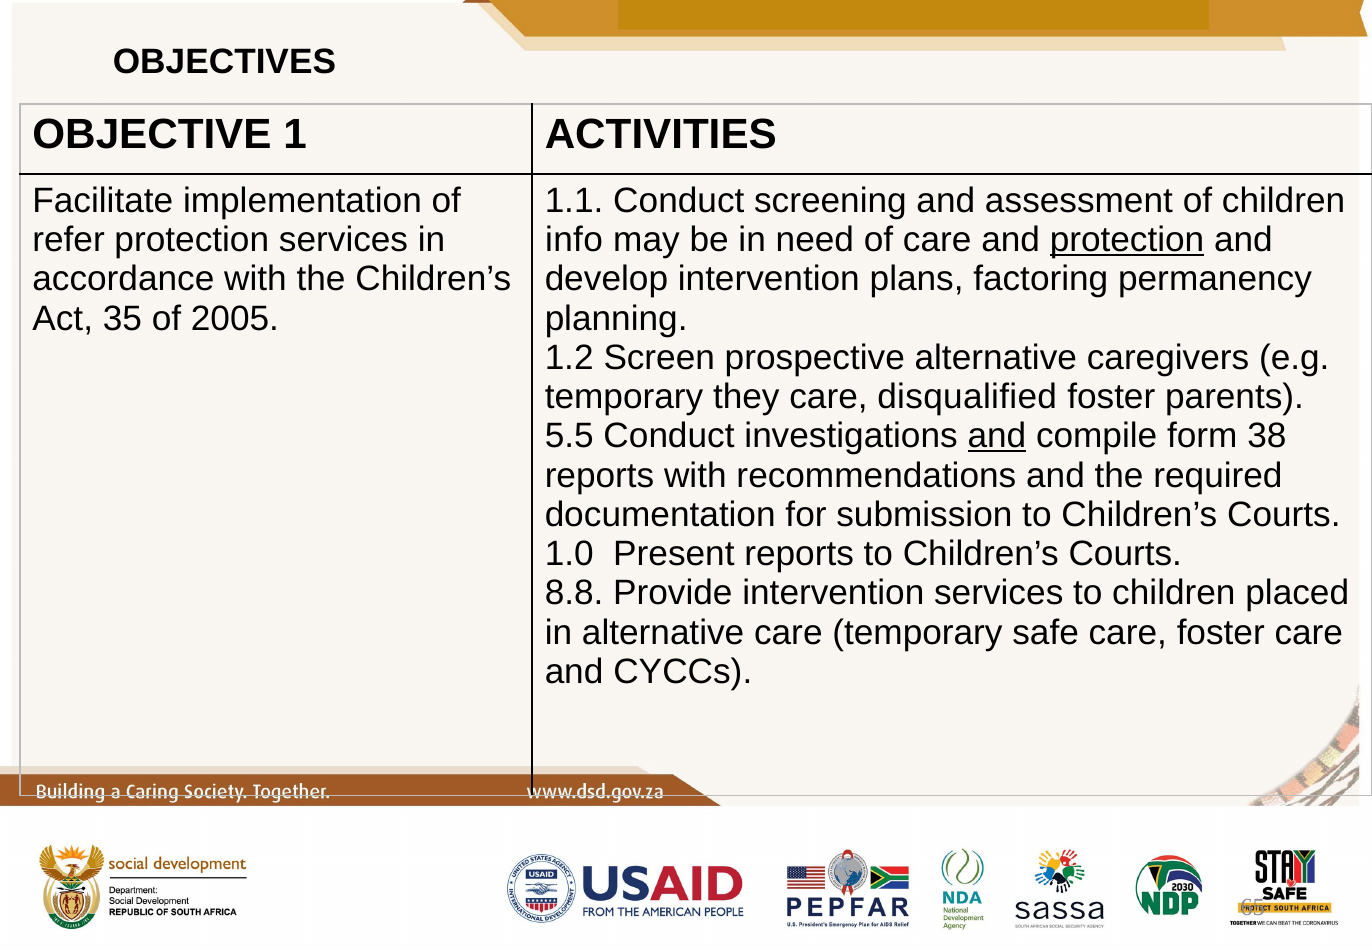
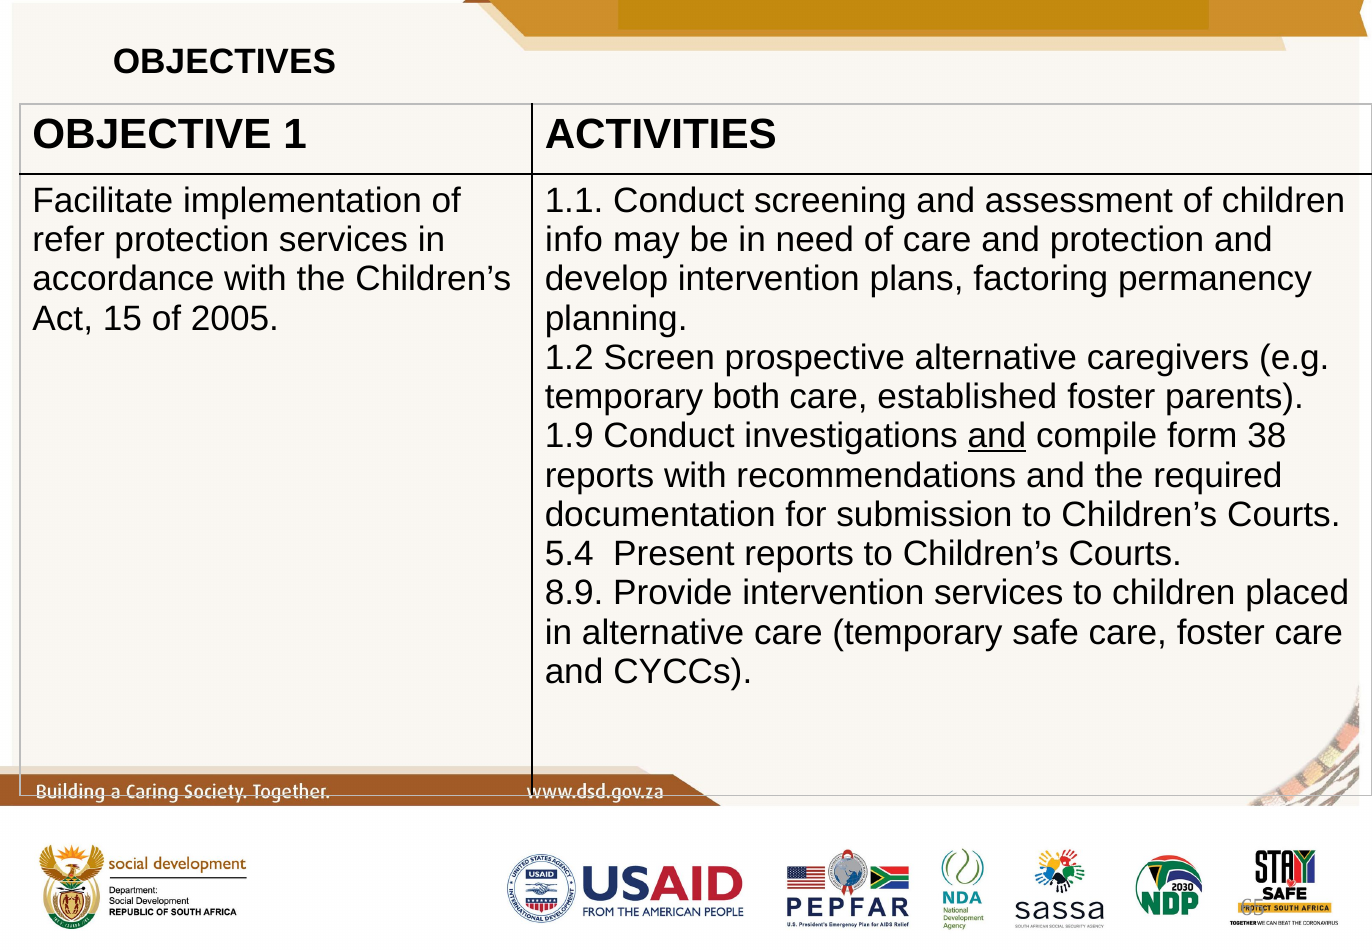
protection underline: present -> none (1127, 240)
35: 35 -> 15 (122, 318)
they: they -> both (746, 397)
disqualified: disqualified -> established (967, 397)
5.5: 5.5 -> 1.9 (569, 436)
1.0: 1.0 -> 5.4 (569, 554)
8.8: 8.8 -> 8.9 (574, 593)
